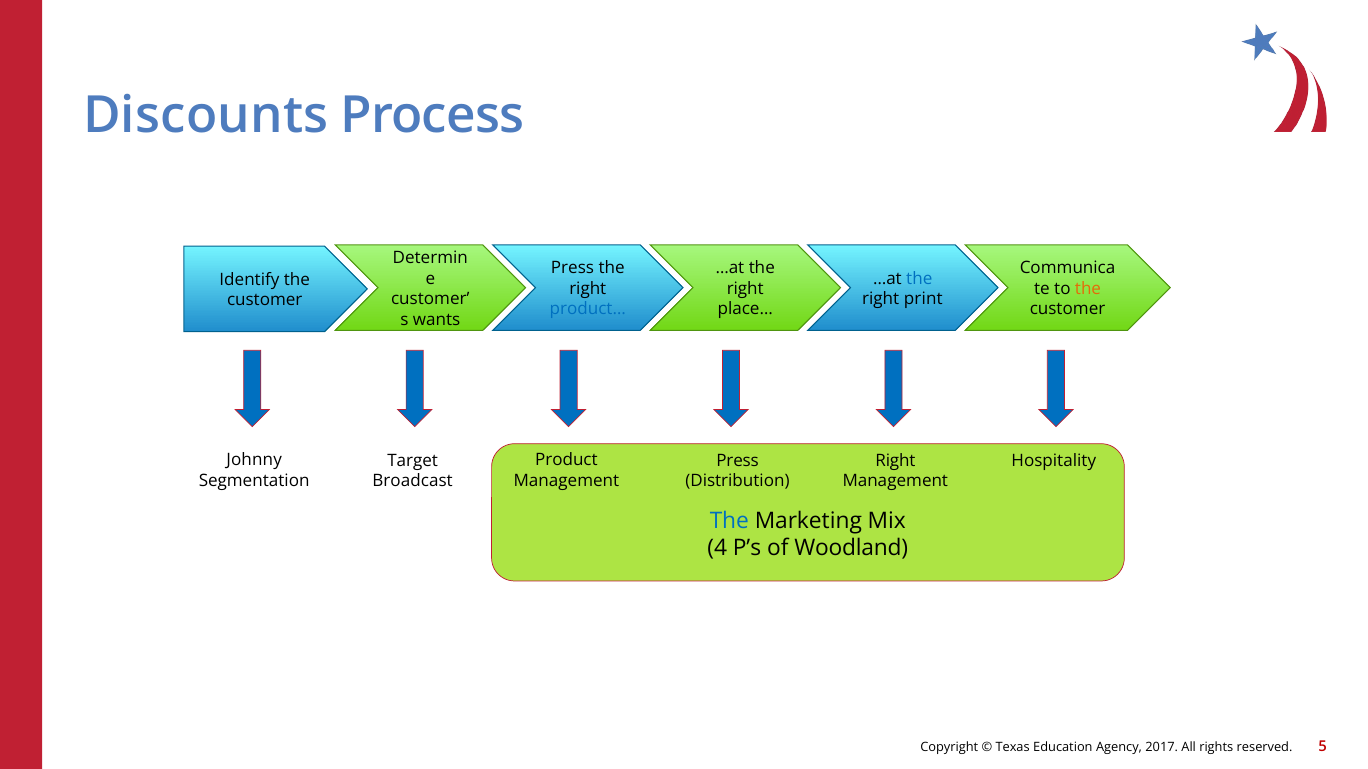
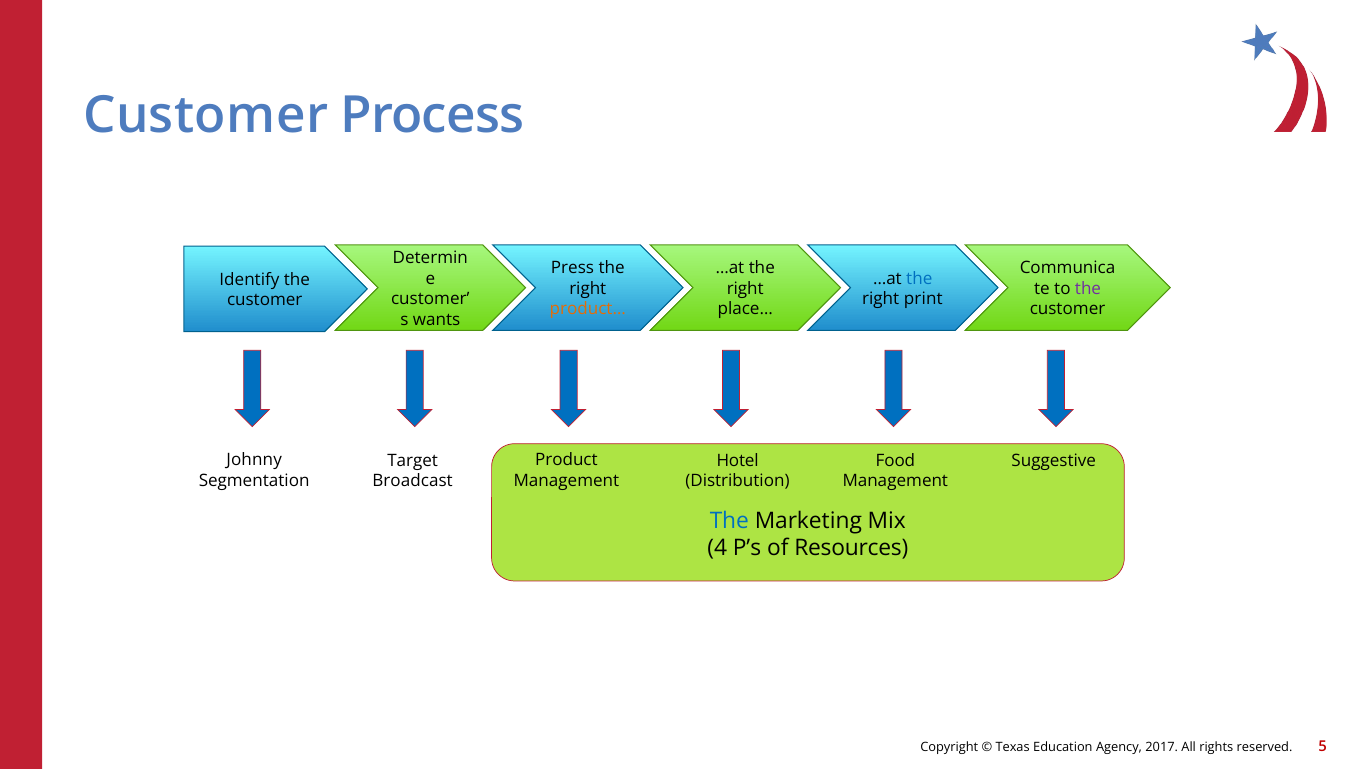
Discounts: Discounts -> Customer (206, 116)
the colour: orange -> purple (1088, 289)
product… colour: blue -> orange (588, 310)
Press: Press -> Hotel (738, 461)
Right: Right -> Food (895, 461)
Hospitality: Hospitality -> Suggestive (1054, 461)
Woodland: Woodland -> Resources (851, 548)
